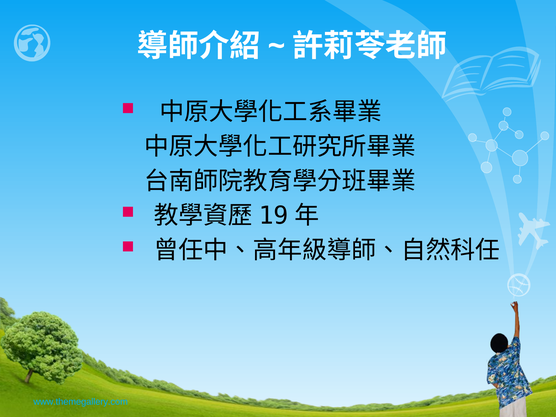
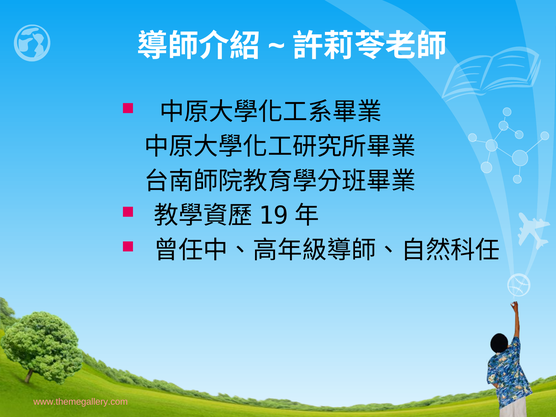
www.themegallery.com colour: light blue -> pink (81, 402)
